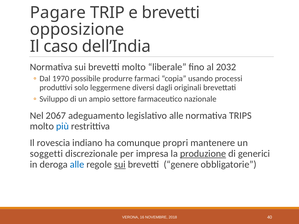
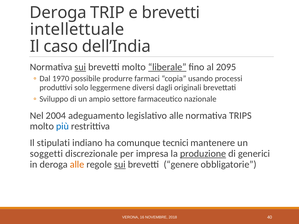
Pagare: Pagare -> Deroga (58, 13)
opposizione: opposizione -> intellettuale (77, 29)
sui underline: none -> present (80, 67)
liberale underline: none -> present (167, 67)
2032: 2032 -> 2095 (226, 67)
2067: 2067 -> 2004 (56, 116)
rovescia: rovescia -> stipulati (53, 143)
propri: propri -> tecnici (176, 143)
alle colour: blue -> orange (77, 165)
